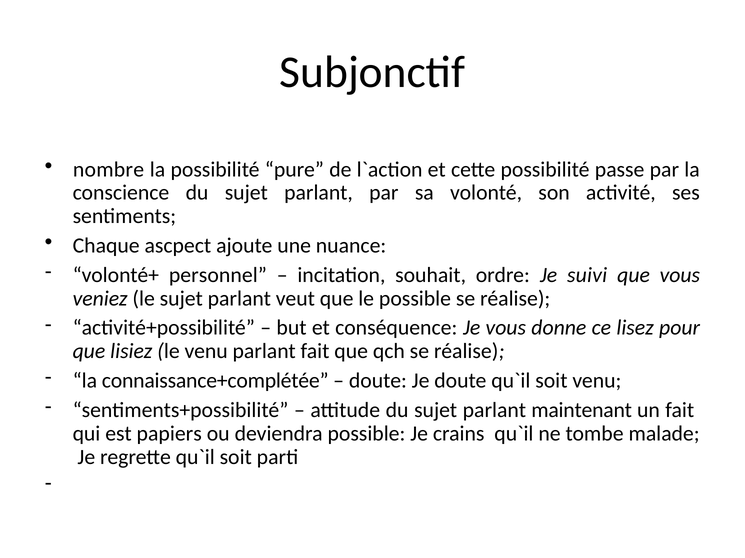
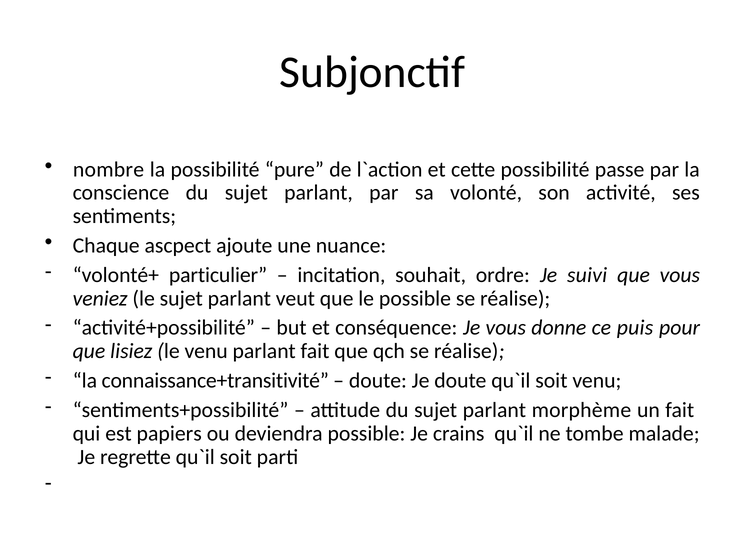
personnel: personnel -> particulier (218, 275)
lisez: lisez -> puis (635, 328)
connaissance+complétée: connaissance+complétée -> connaissance+transitivité (215, 381)
maintenant: maintenant -> morphème (581, 411)
